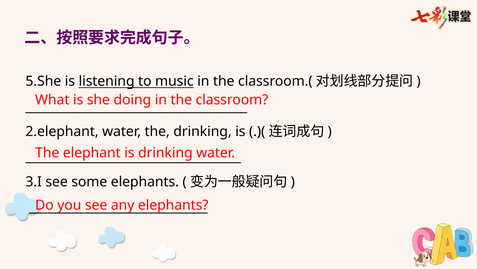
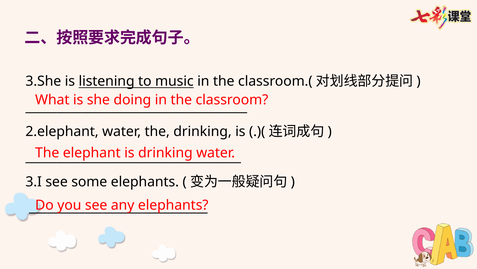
5.She: 5.She -> 3.She (43, 81)
